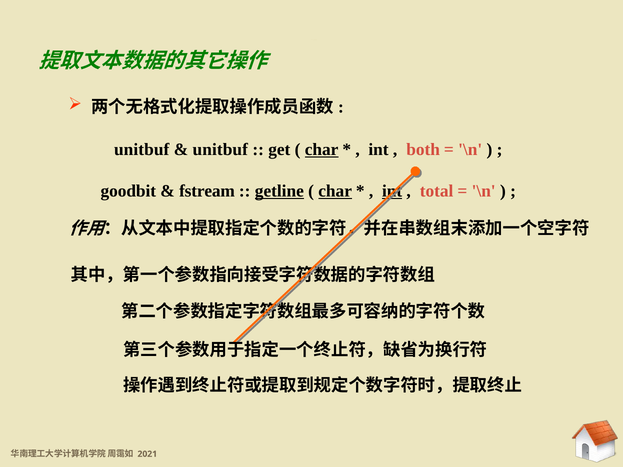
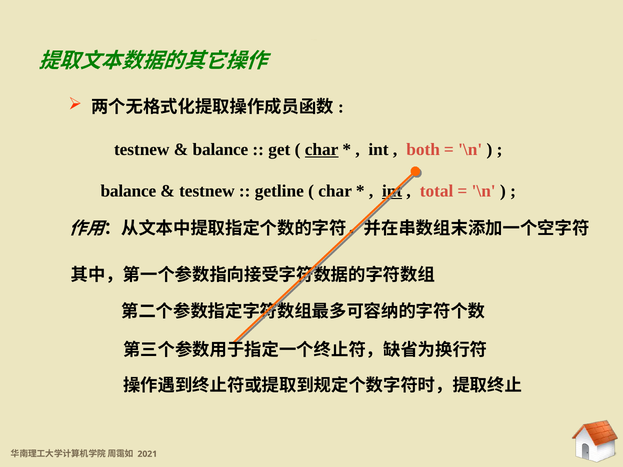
unitbuf: unitbuf -> testnew (142, 150)
unitbuf: unitbuf -> balance (220, 150)
goodbit: goodbit -> balance (128, 191)
fstream: fstream -> testnew (207, 191)
getline underline: present -> none (279, 191)
char underline: present -> none (335, 191)
